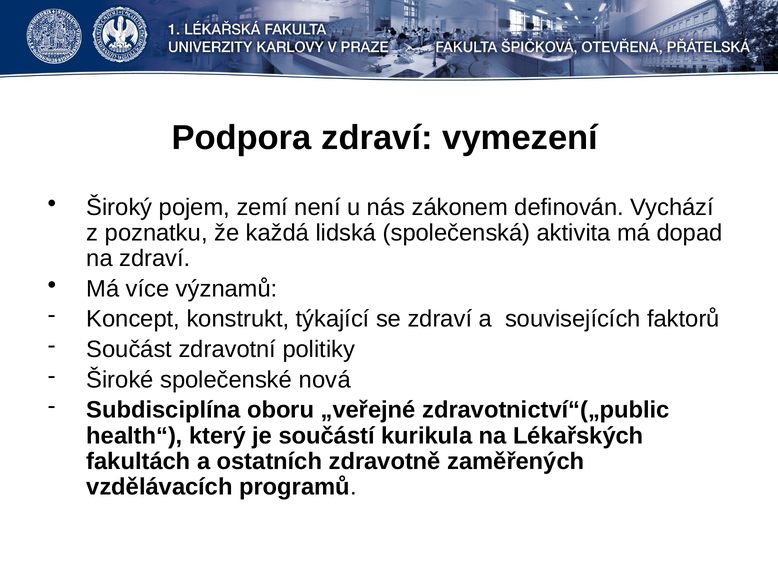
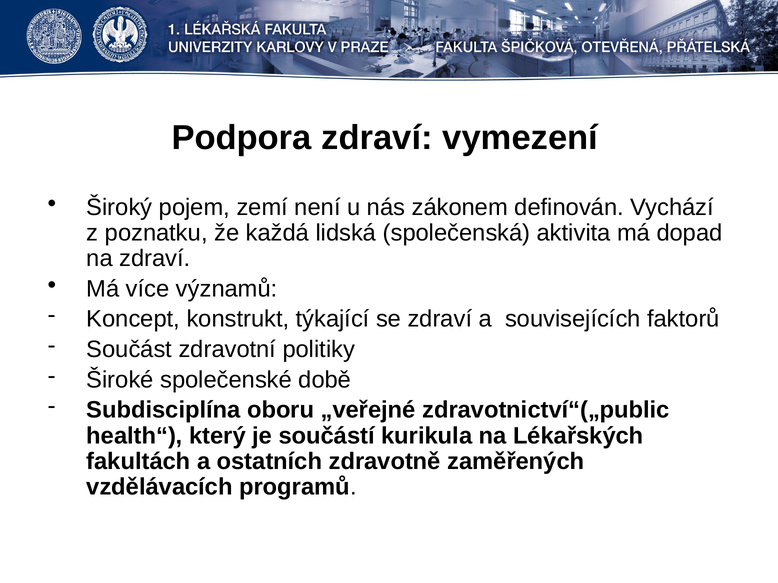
nová: nová -> době (325, 380)
